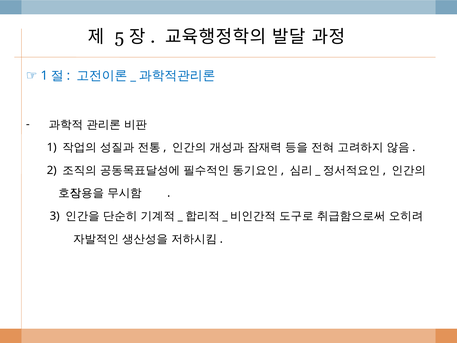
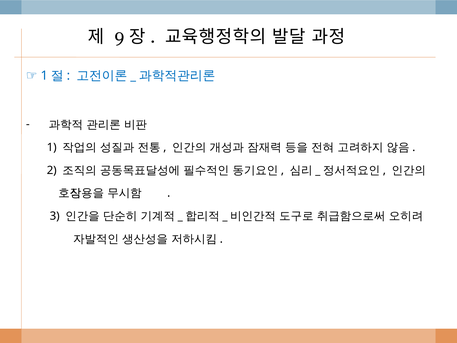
5: 5 -> 9 (120, 37)
